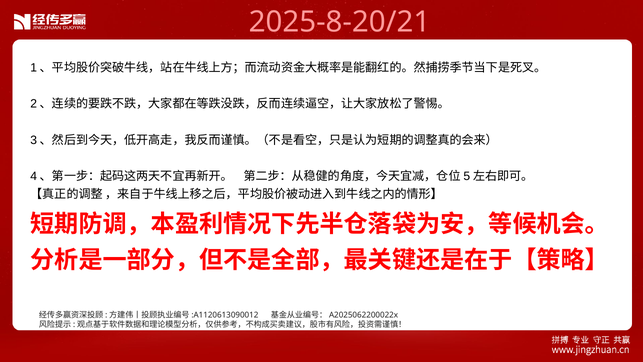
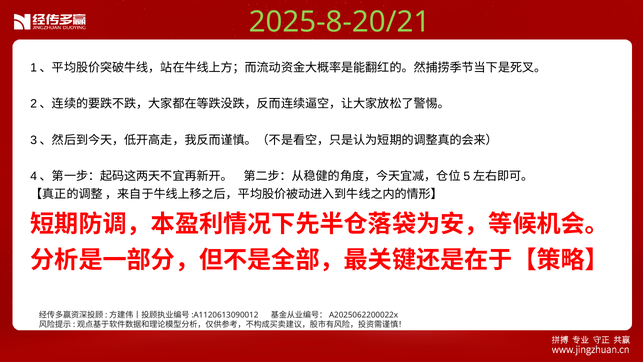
2025-8-20/21 colour: pink -> light green (340, 22)
